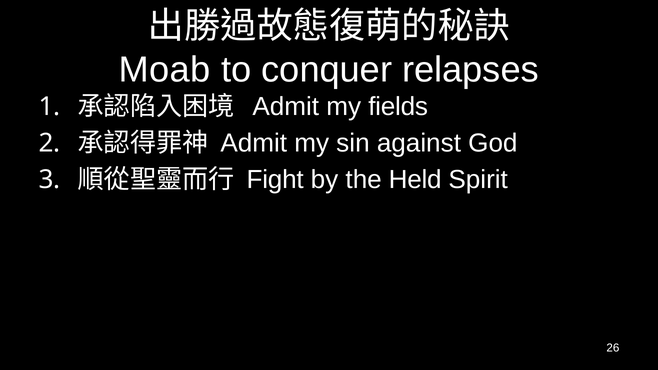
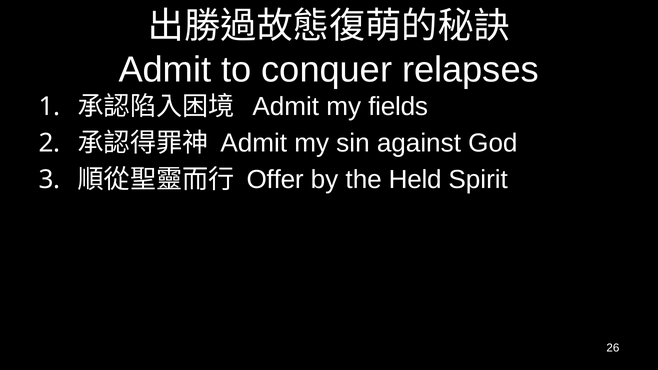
Moab: Moab -> Admit (165, 70)
Fight: Fight -> Offer (275, 180)
